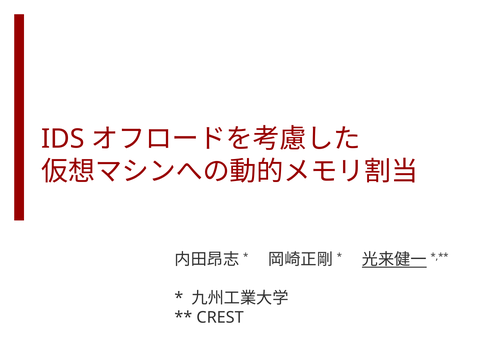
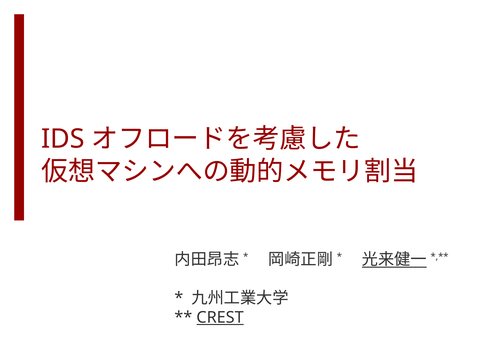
CREST underline: none -> present (220, 317)
